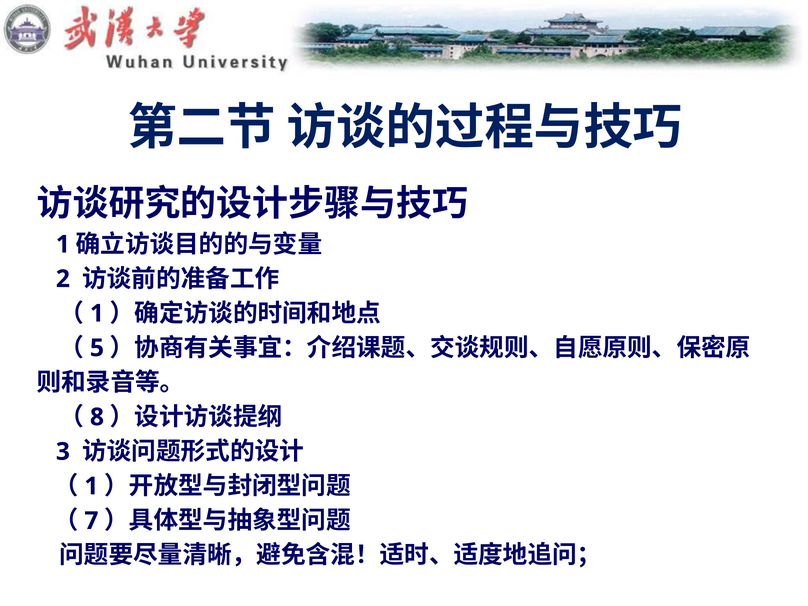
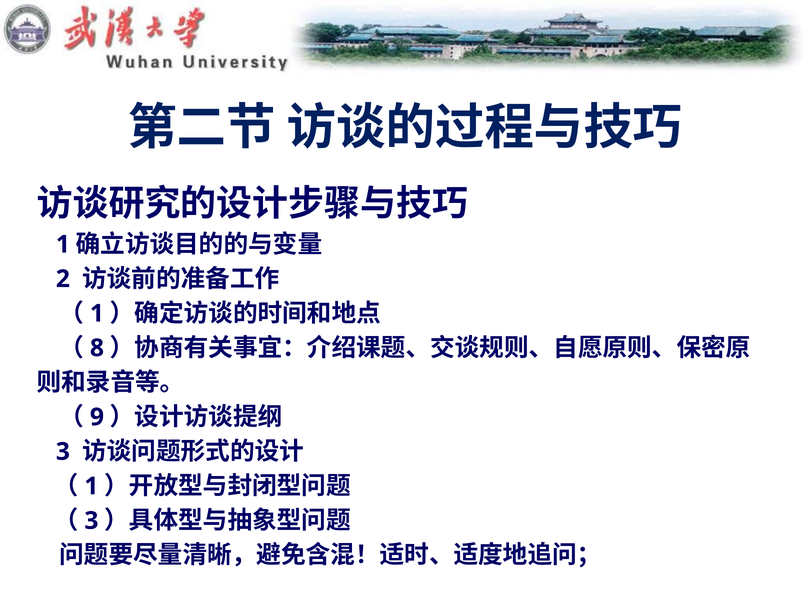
5: 5 -> 8 (97, 348)
8: 8 -> 9 (97, 417)
7: 7 -> 3 (91, 521)
